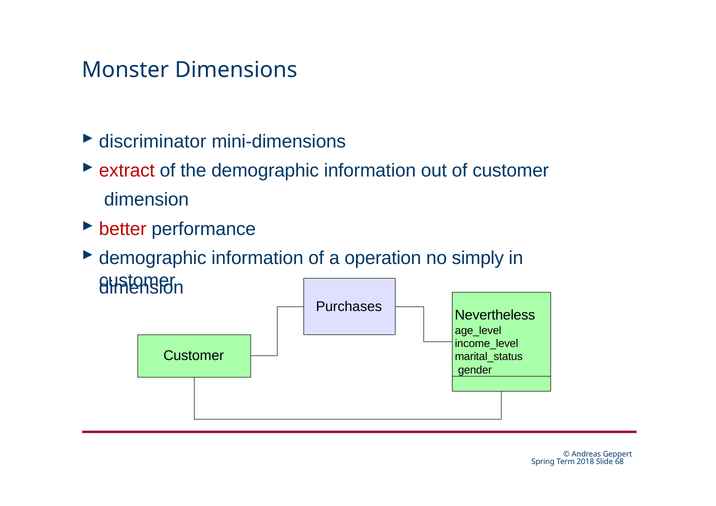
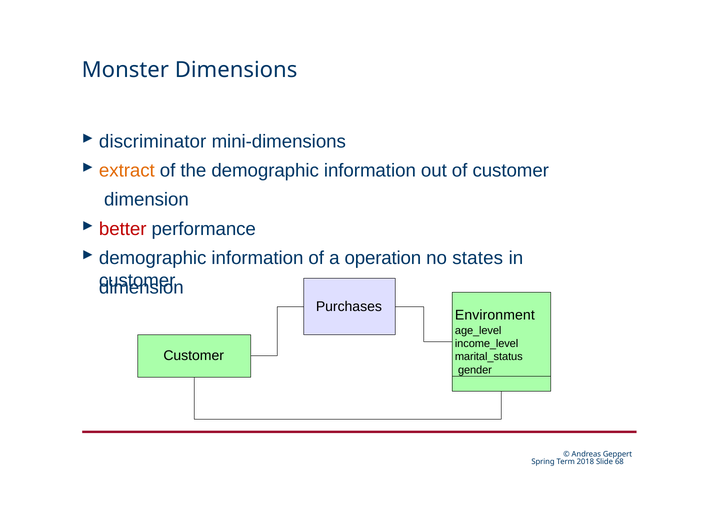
extract colour: red -> orange (127, 171)
simply: simply -> states (478, 258)
Nevertheless: Nevertheless -> Environment (495, 315)
